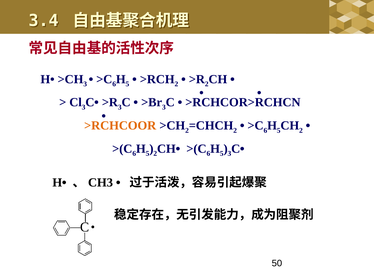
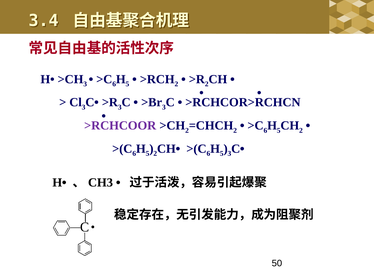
>RCHCOOR colour: orange -> purple (120, 126)
